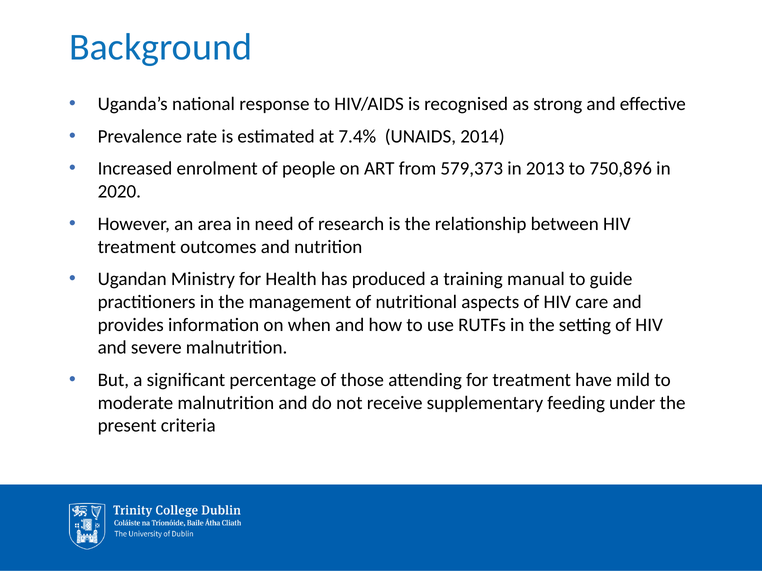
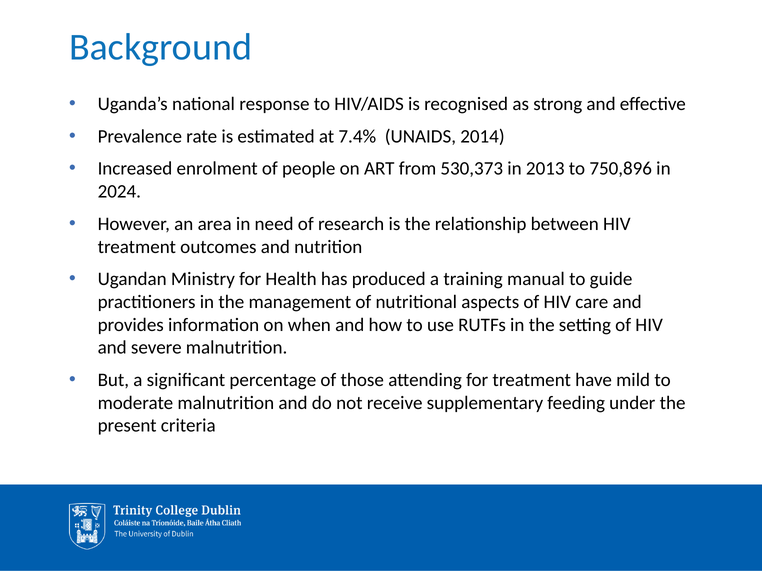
579,373: 579,373 -> 530,373 (472, 169)
2020: 2020 -> 2024 (119, 192)
